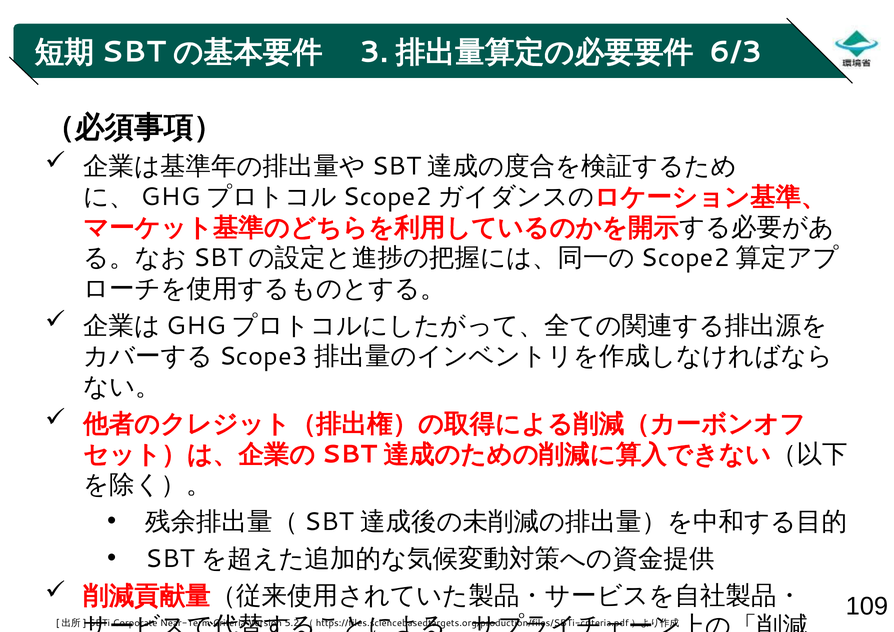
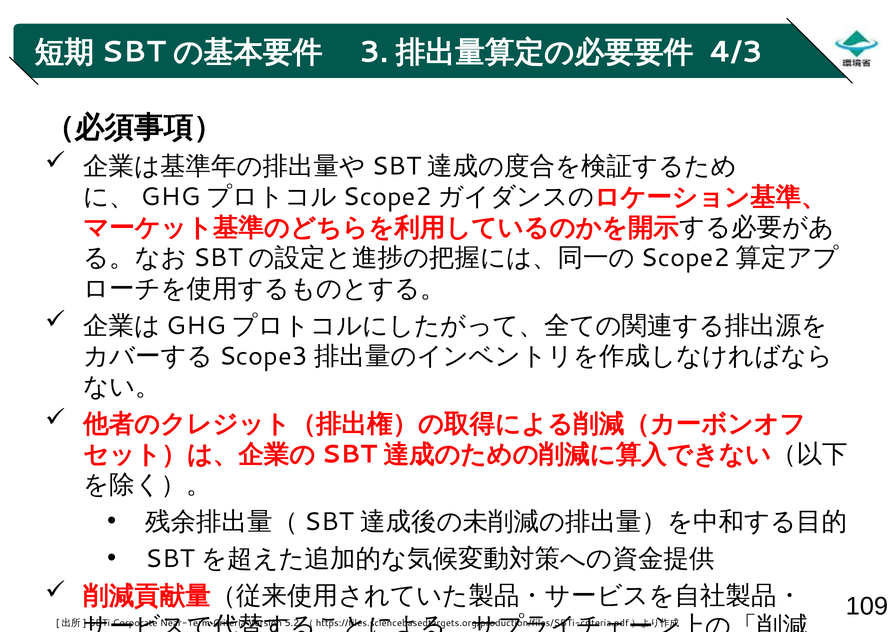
6/3: 6/3 -> 4/3 (736, 52)
